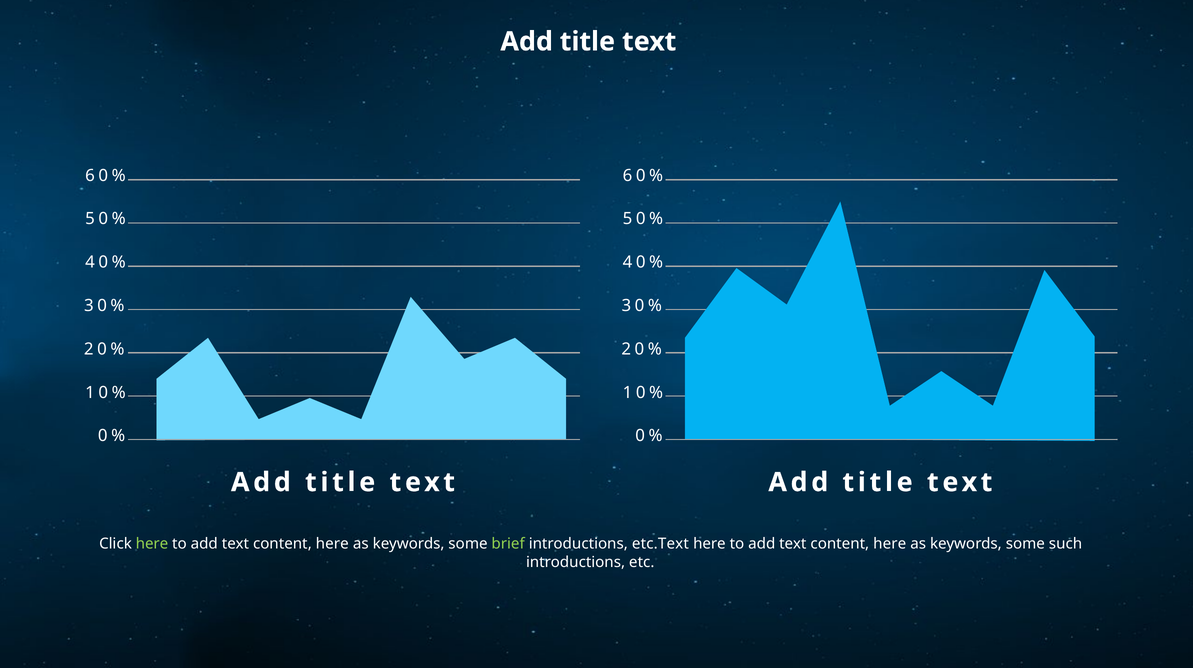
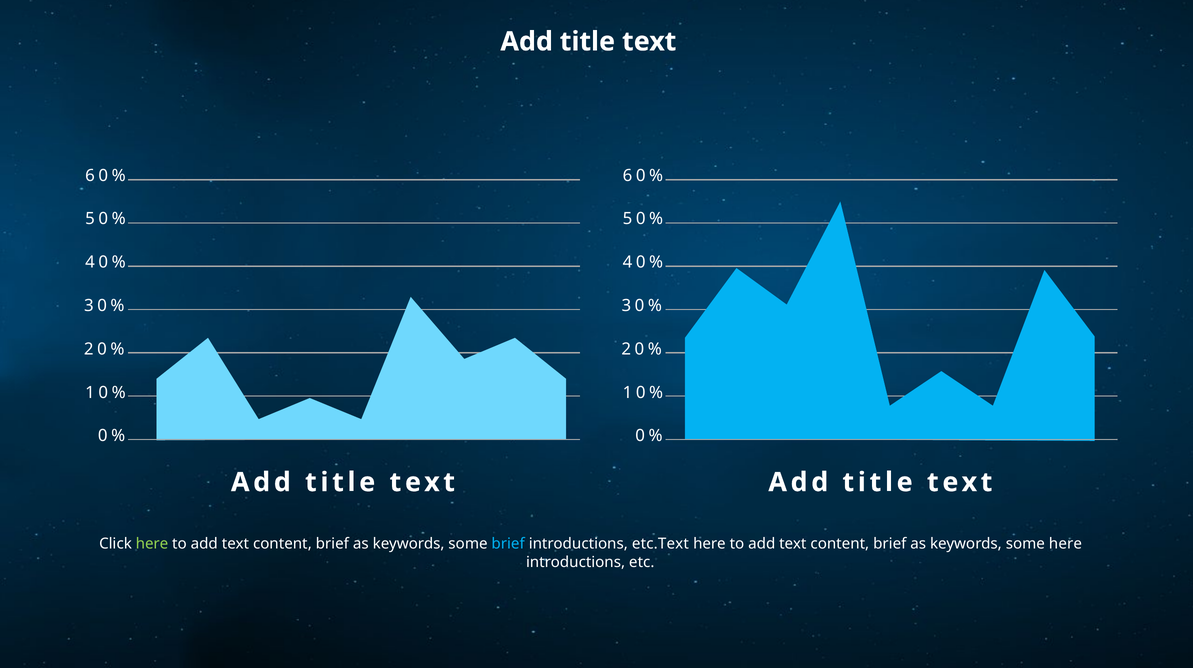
here: here -> brief (332, 544)
brief colour: light green -> light blue (508, 544)
here: here -> brief (890, 544)
some such: such -> here (1065, 544)
